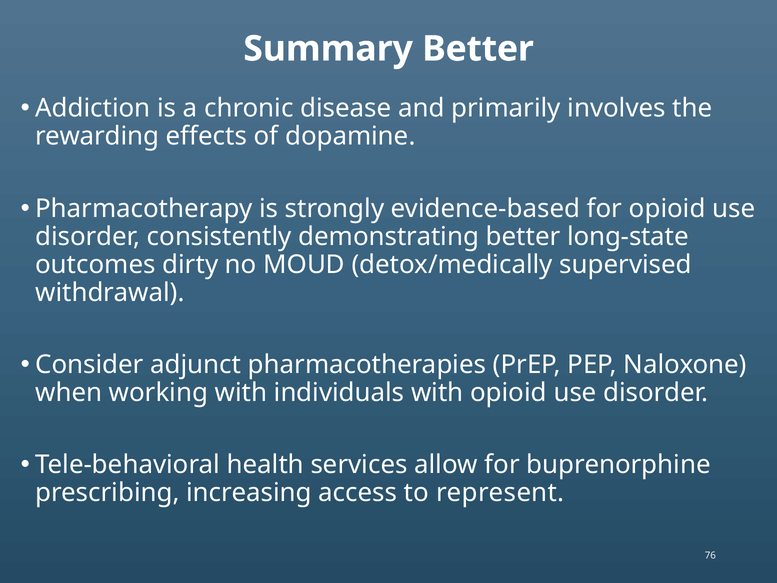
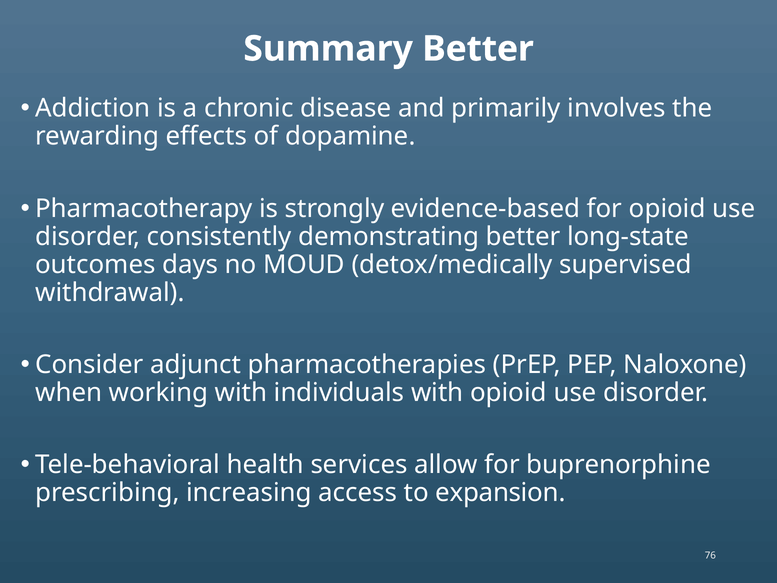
dirty: dirty -> days (190, 264)
represent: represent -> expansion (500, 493)
